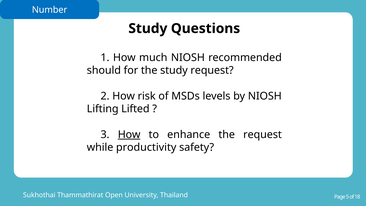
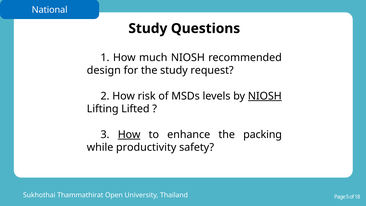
Number: Number -> National (50, 10)
should: should -> design (104, 70)
NIOSH underline: none -> present (265, 96)
the request: request -> packing (263, 134)
